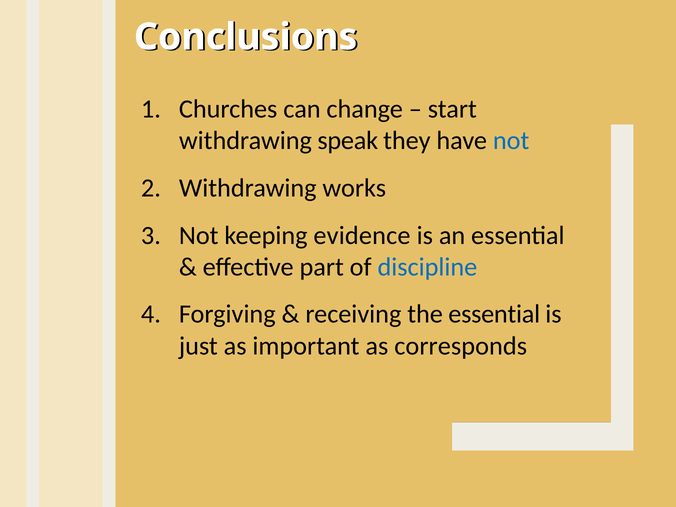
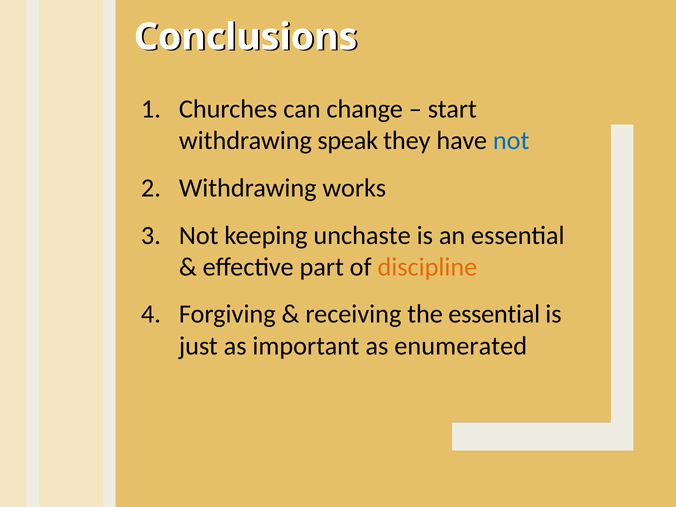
evidence: evidence -> unchaste (362, 235)
discipline colour: blue -> orange (427, 267)
corresponds: corresponds -> enumerated (461, 346)
